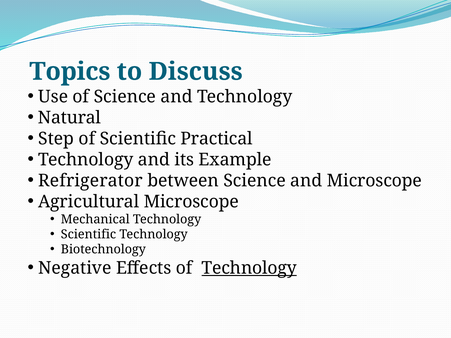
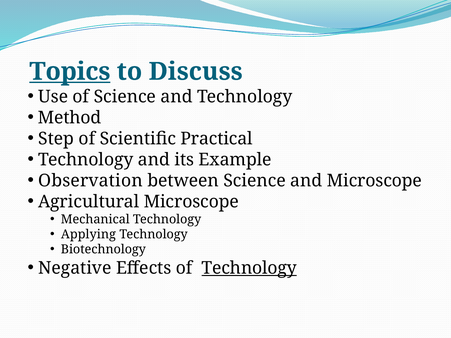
Topics underline: none -> present (70, 72)
Natural: Natural -> Method (70, 118)
Refrigerator: Refrigerator -> Observation (90, 181)
Scientific: Scientific -> Applying (88, 235)
